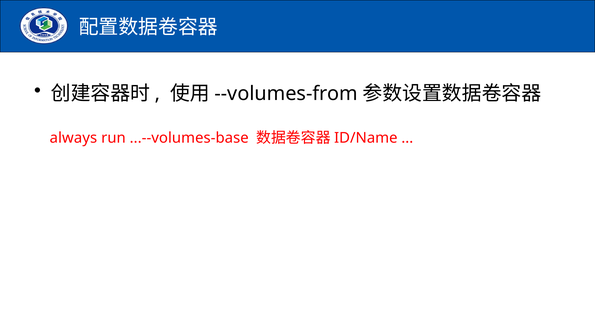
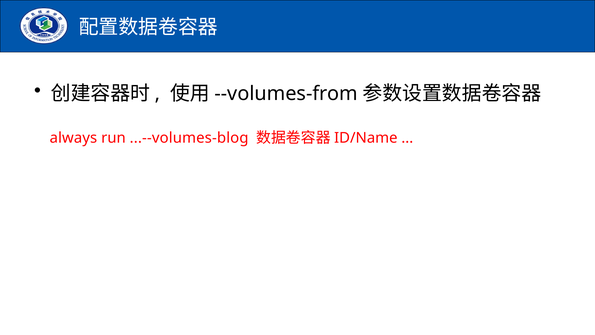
...--volumes-base: ...--volumes-base -> ...--volumes-blog (189, 138)
